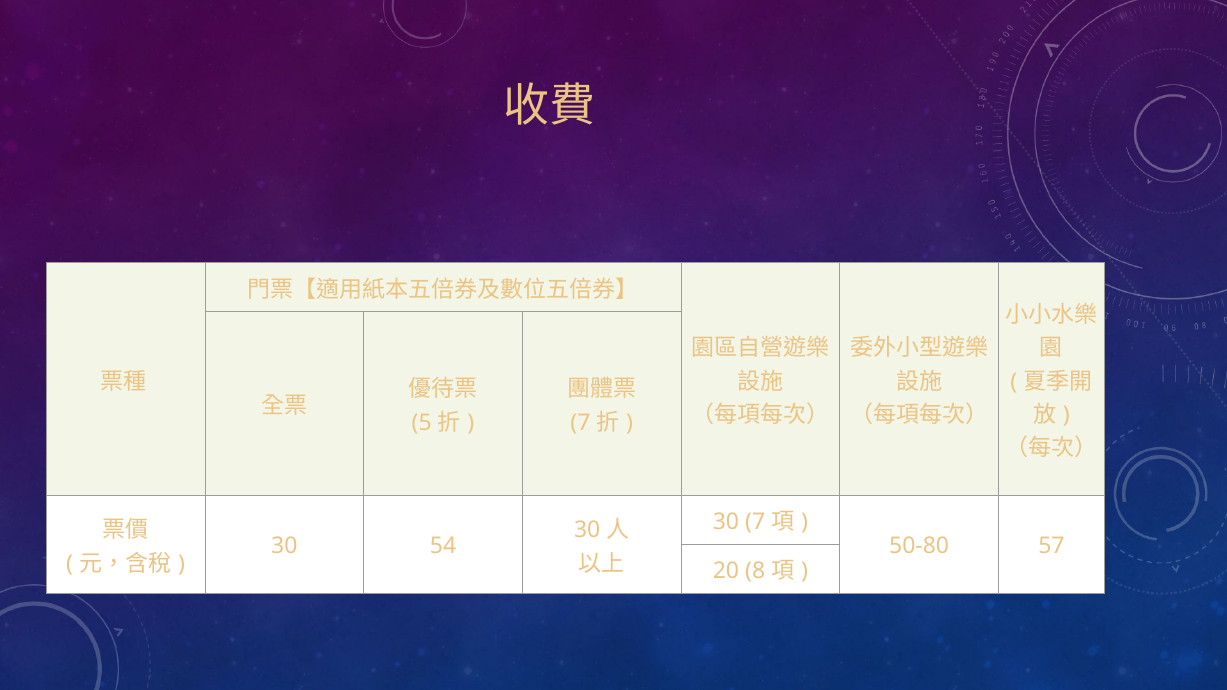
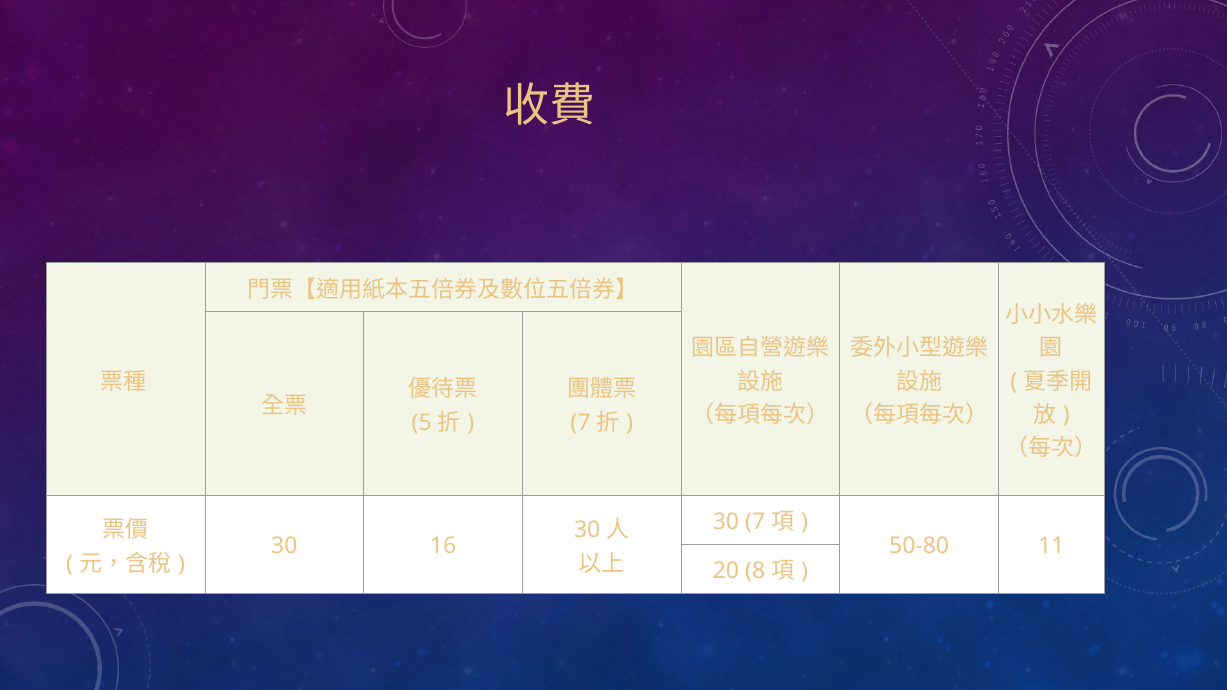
54: 54 -> 16 (443, 546)
57: 57 -> 11 (1052, 546)
